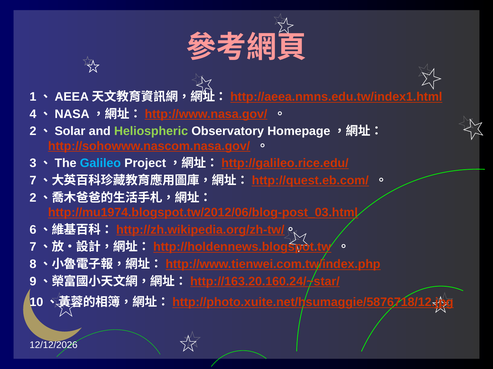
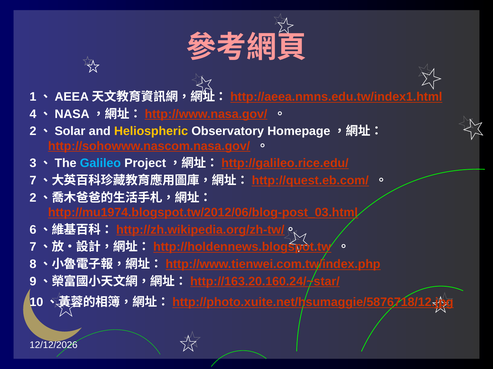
Heliospheric colour: light green -> yellow (151, 132)
